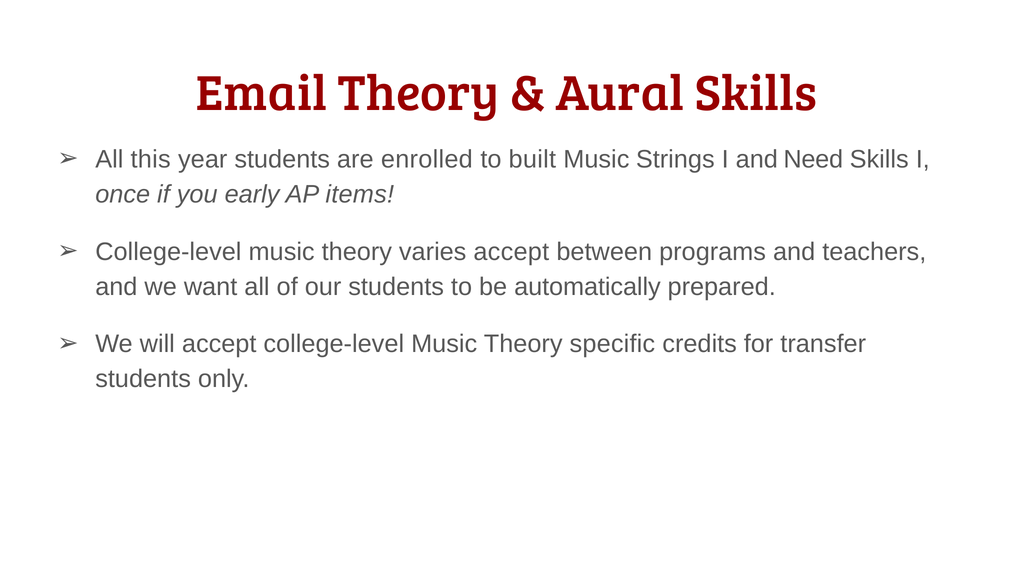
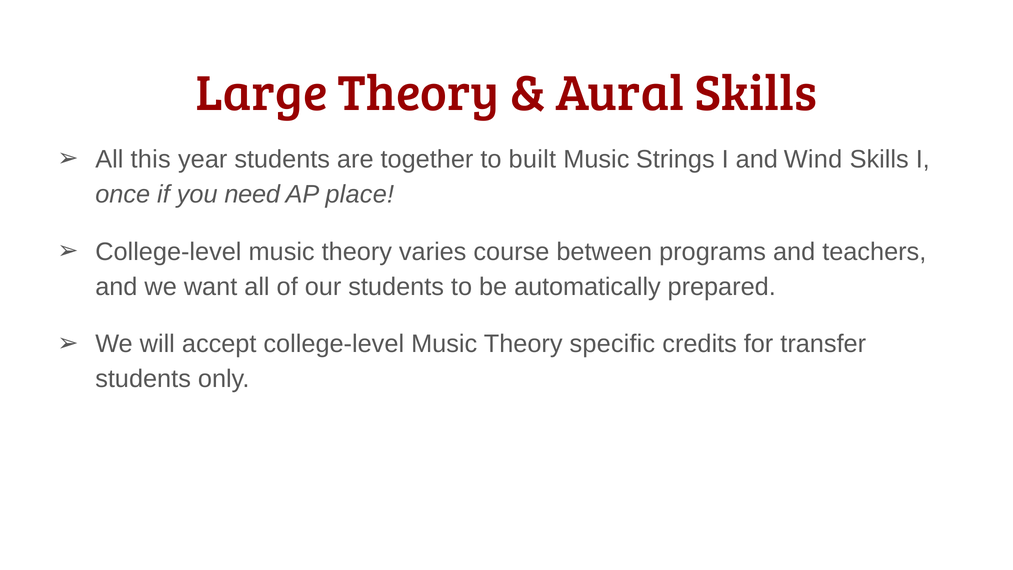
Email: Email -> Large (262, 93)
enrolled: enrolled -> together (427, 159)
Need: Need -> Wind (813, 159)
early: early -> need (252, 194)
items: items -> place (360, 194)
varies accept: accept -> course (511, 252)
